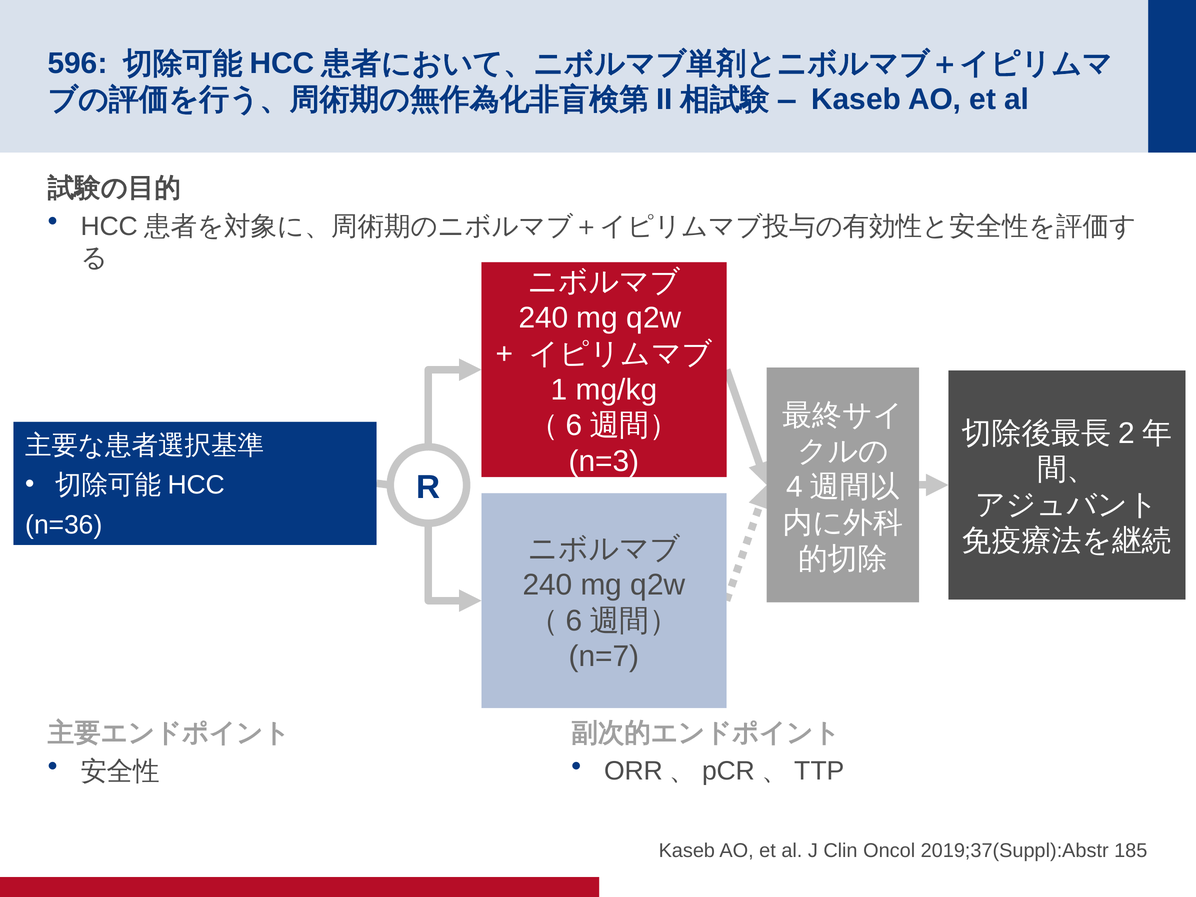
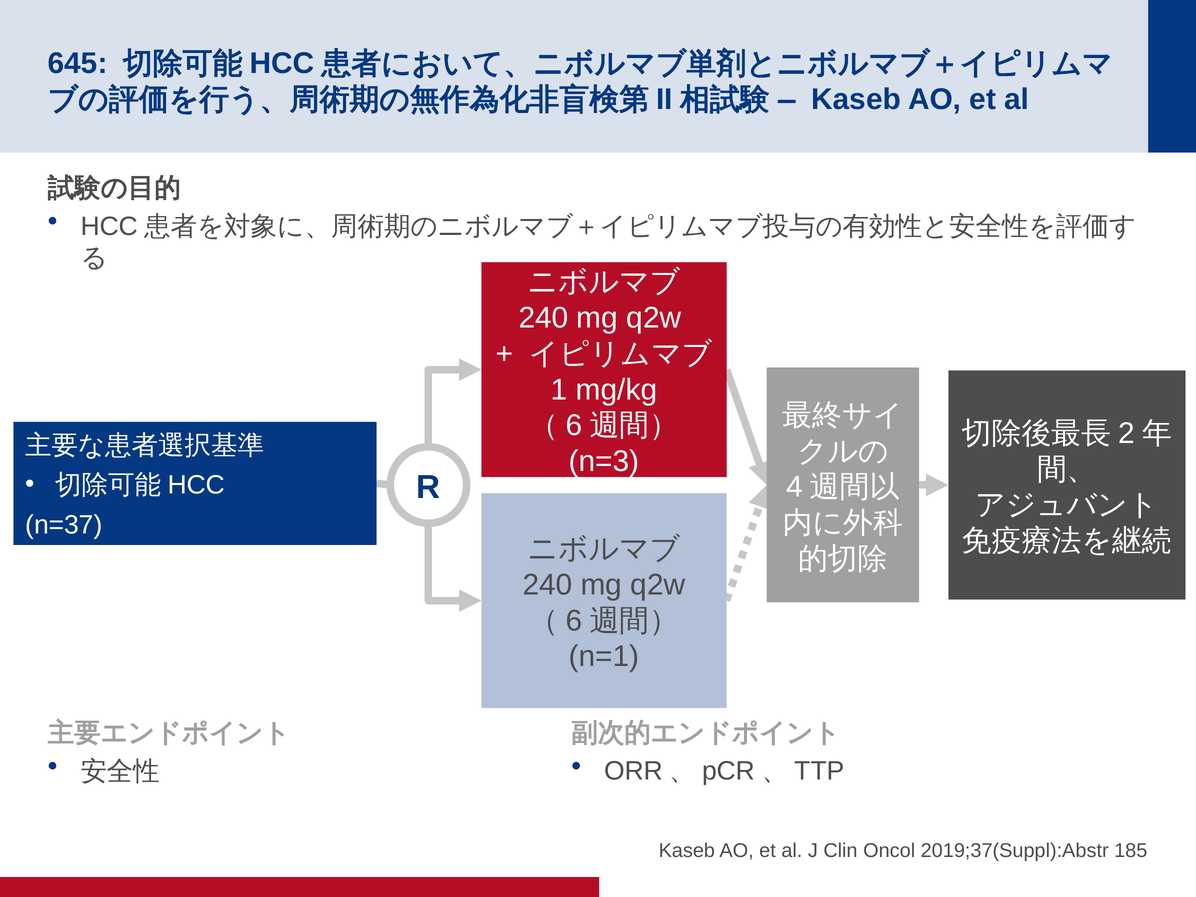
596: 596 -> 645 (78, 63)
n=36: n=36 -> n=37 (64, 525)
n=7: n=7 -> n=1 (604, 657)
